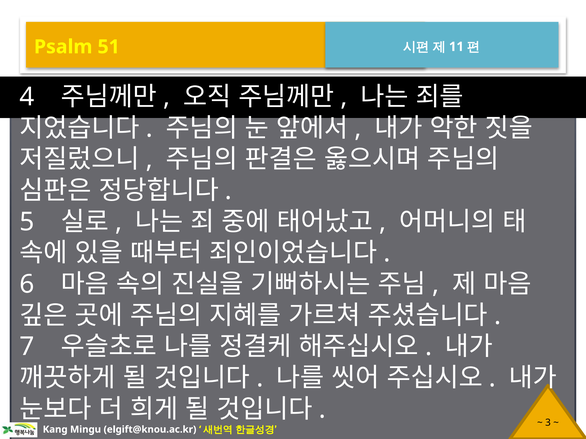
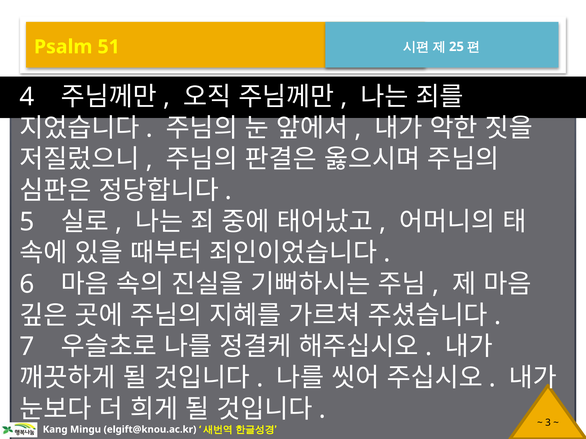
11: 11 -> 25 (456, 47)
